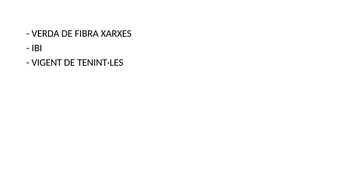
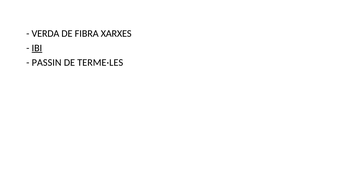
IBI underline: none -> present (37, 48)
VIGENT: VIGENT -> PASSIN (47, 63)
TENINT·LES: TENINT·LES -> TERME·LES (100, 63)
